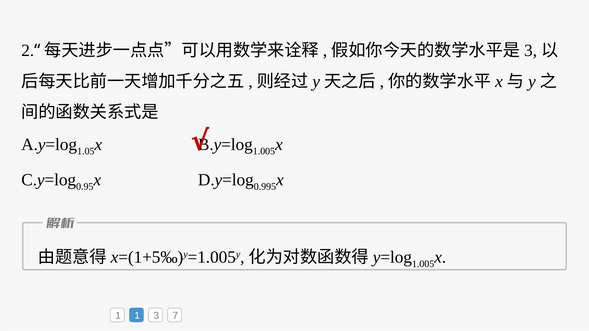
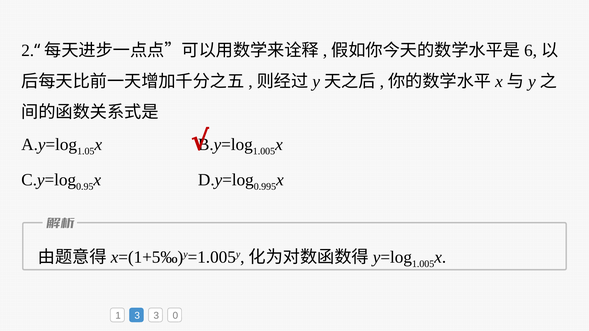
3: 3 -> 6 (531, 51)
1 1: 1 -> 3 (137, 316)
7: 7 -> 0 (175, 316)
